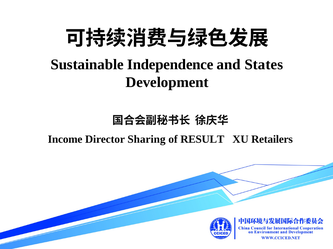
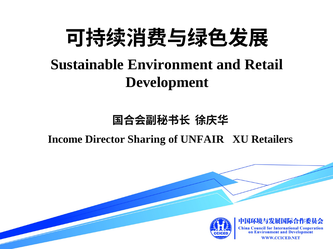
Independence: Independence -> Environment (170, 65)
States: States -> Retail (264, 65)
RESULT: RESULT -> UNFAIR (202, 140)
